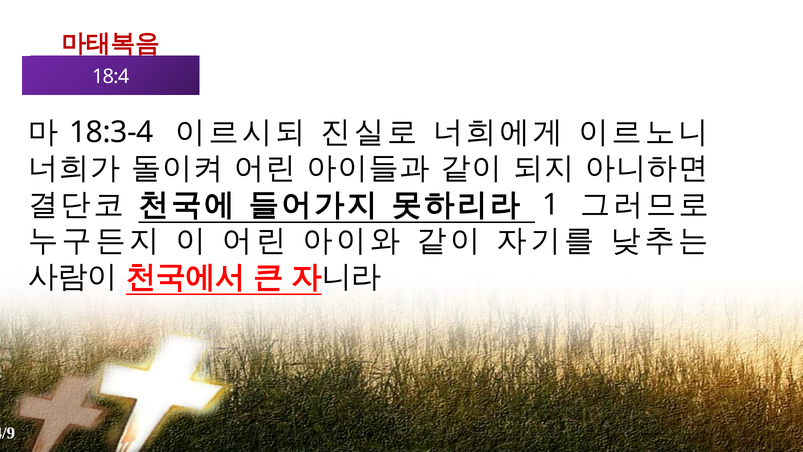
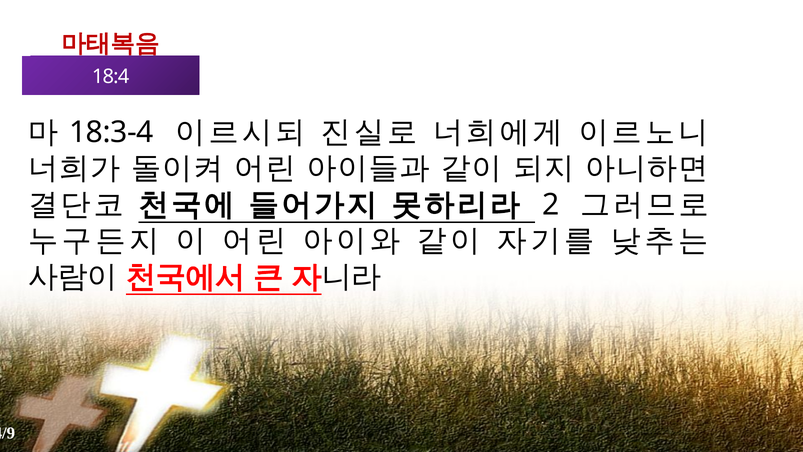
1: 1 -> 2 (551, 205)
